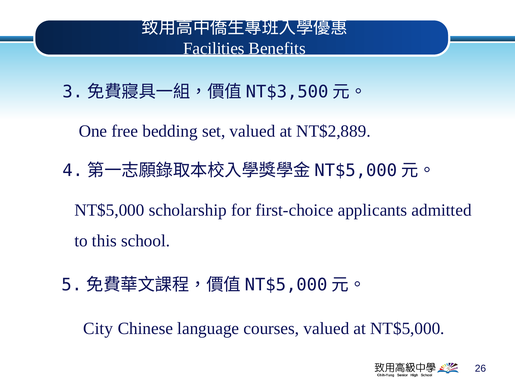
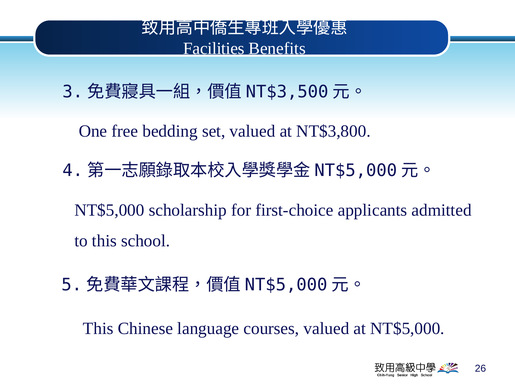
NT$2,889: NT$2,889 -> NT$3,800 (333, 131)
City: City -> This (98, 329)
